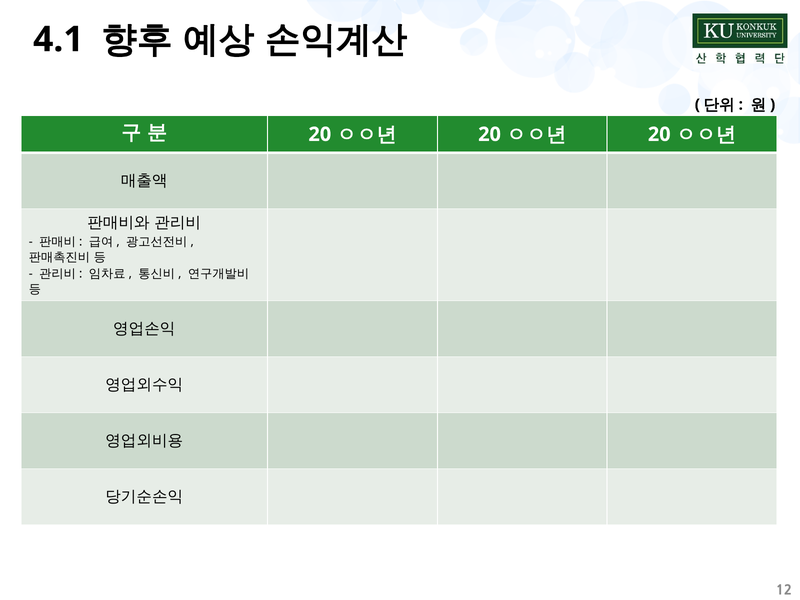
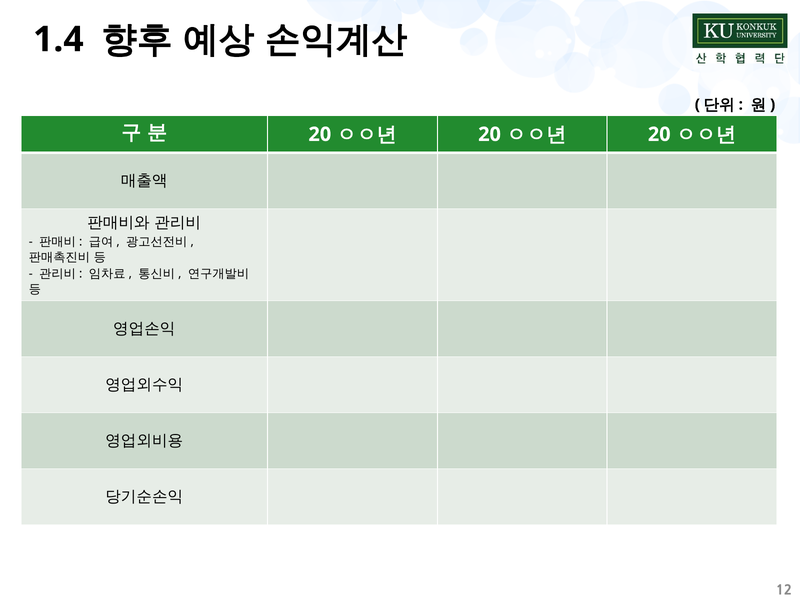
4.1: 4.1 -> 1.4 (58, 40)
